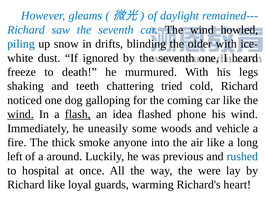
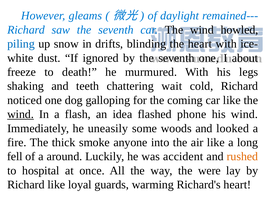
the older: older -> heart (200, 44)
heard: heard -> about (245, 58)
tried: tried -> wait (172, 86)
flash underline: present -> none (78, 115)
vehicle: vehicle -> looked (233, 129)
left: left -> fell (15, 157)
previous: previous -> accident (183, 157)
rushed colour: blue -> orange (242, 157)
